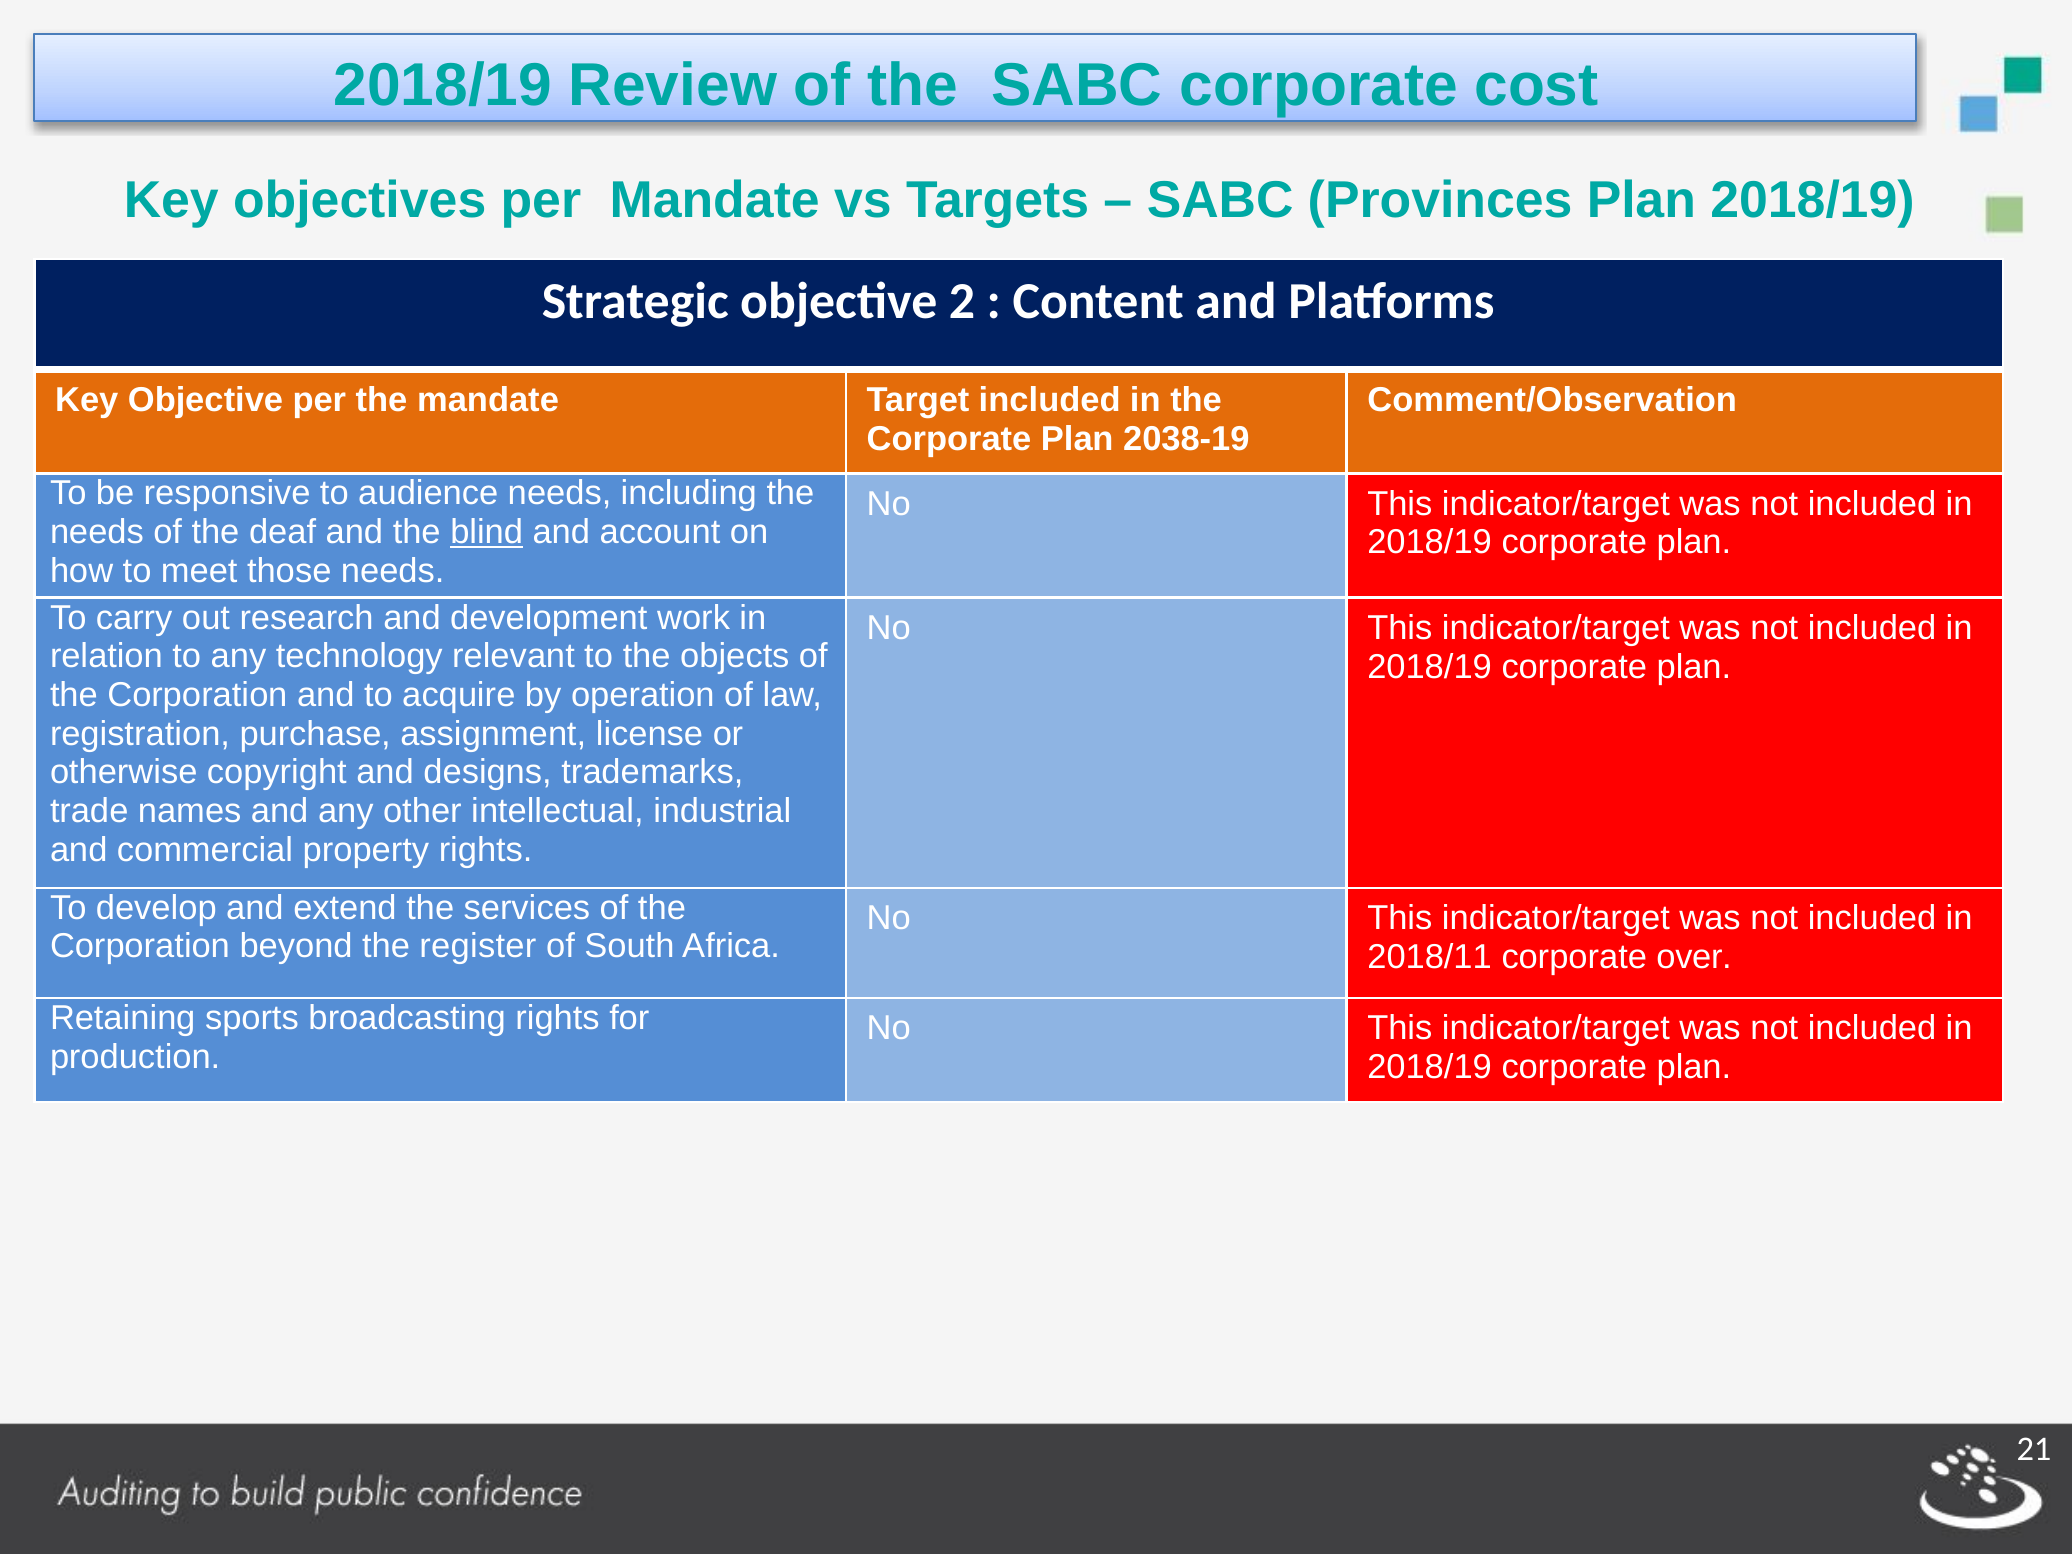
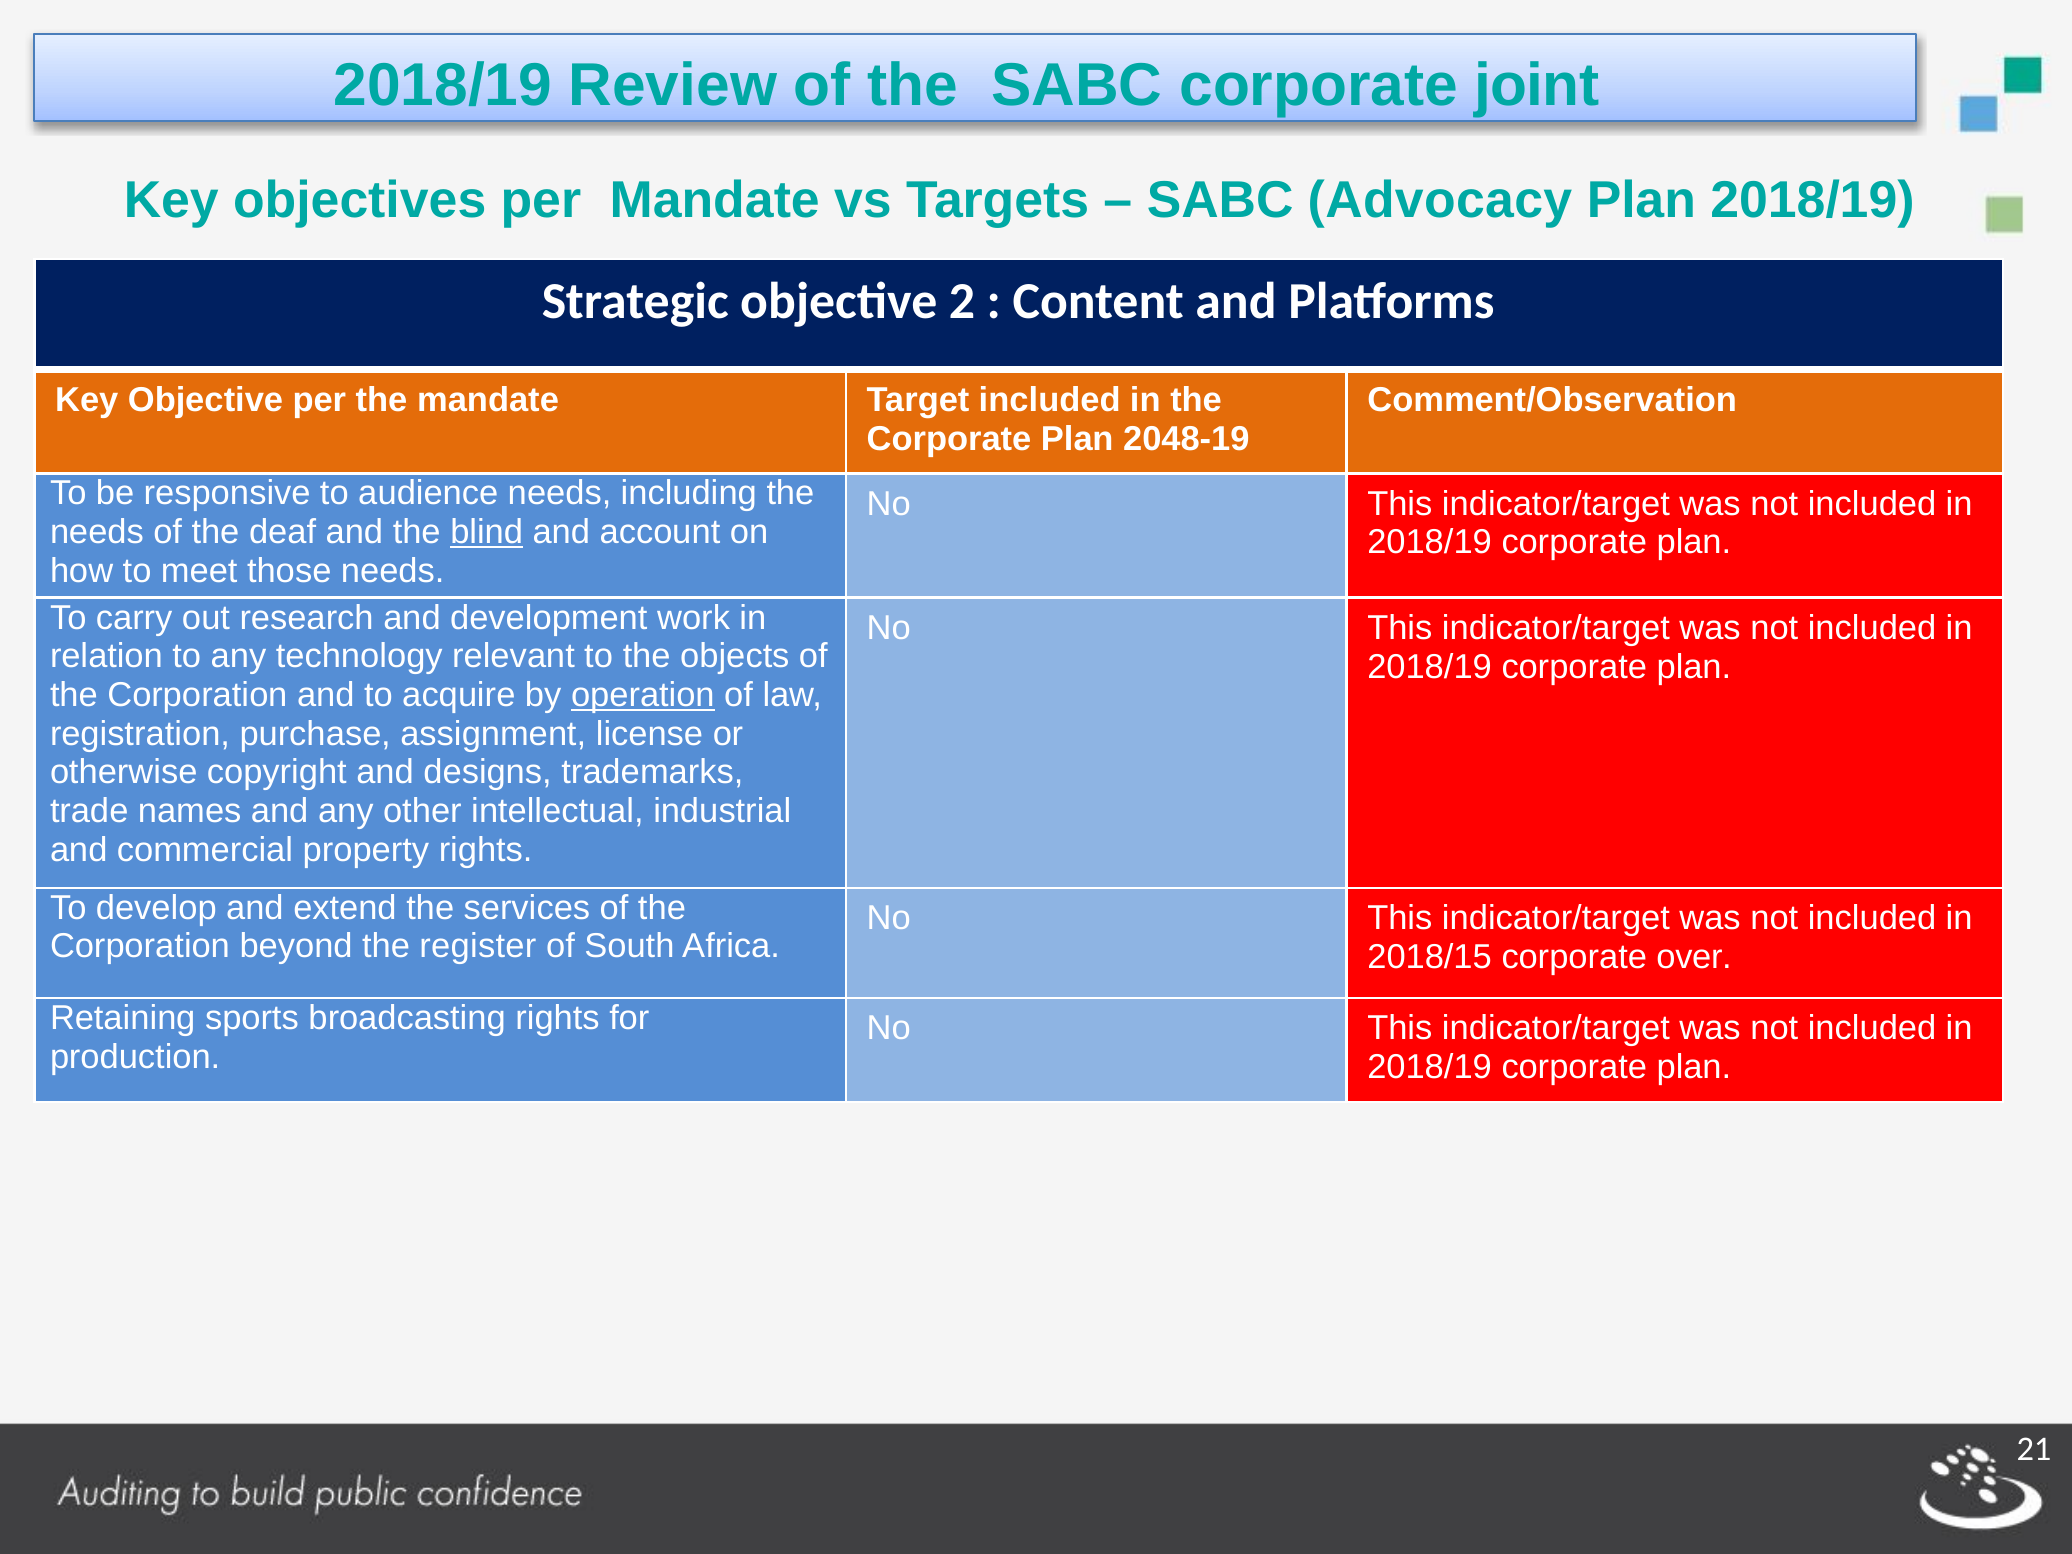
cost: cost -> joint (1537, 85)
Provinces: Provinces -> Advocacy (1440, 200)
2038-19: 2038-19 -> 2048-19 (1186, 439)
operation underline: none -> present (643, 695)
2018/11: 2018/11 -> 2018/15 (1430, 957)
